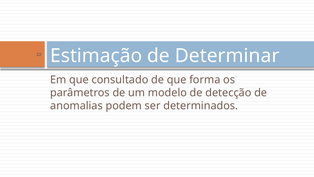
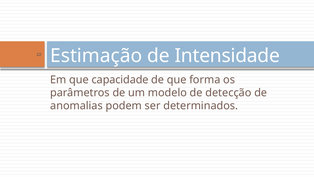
Determinar: Determinar -> Intensidade (227, 56)
consultado: consultado -> capacidade (120, 80)
